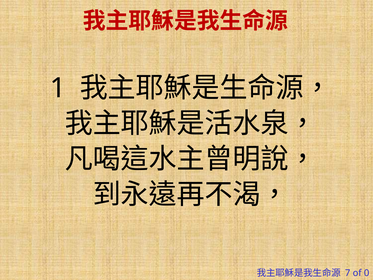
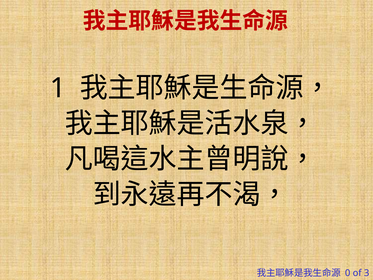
7: 7 -> 0 (348, 273)
0: 0 -> 3 (367, 273)
